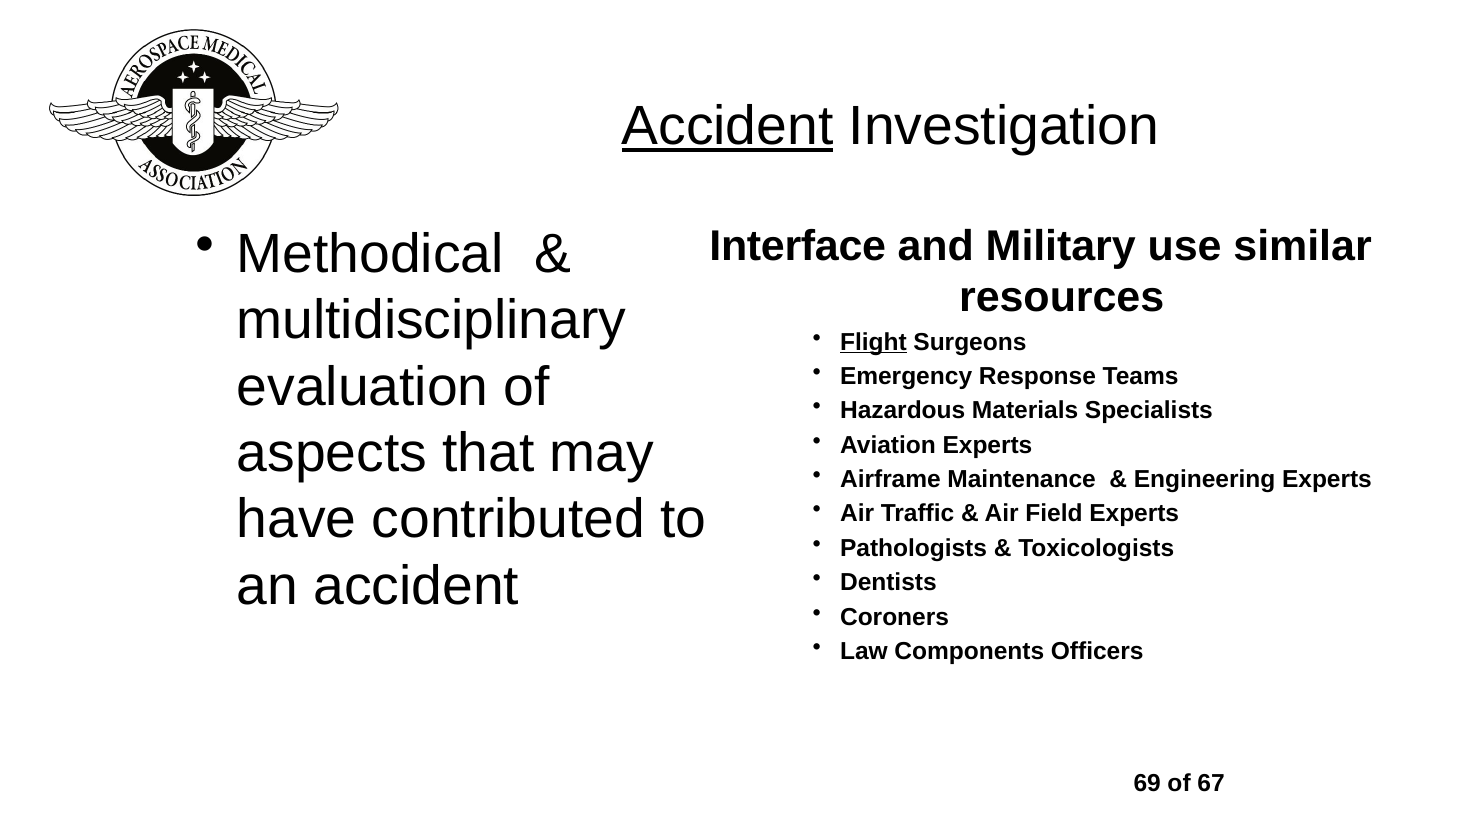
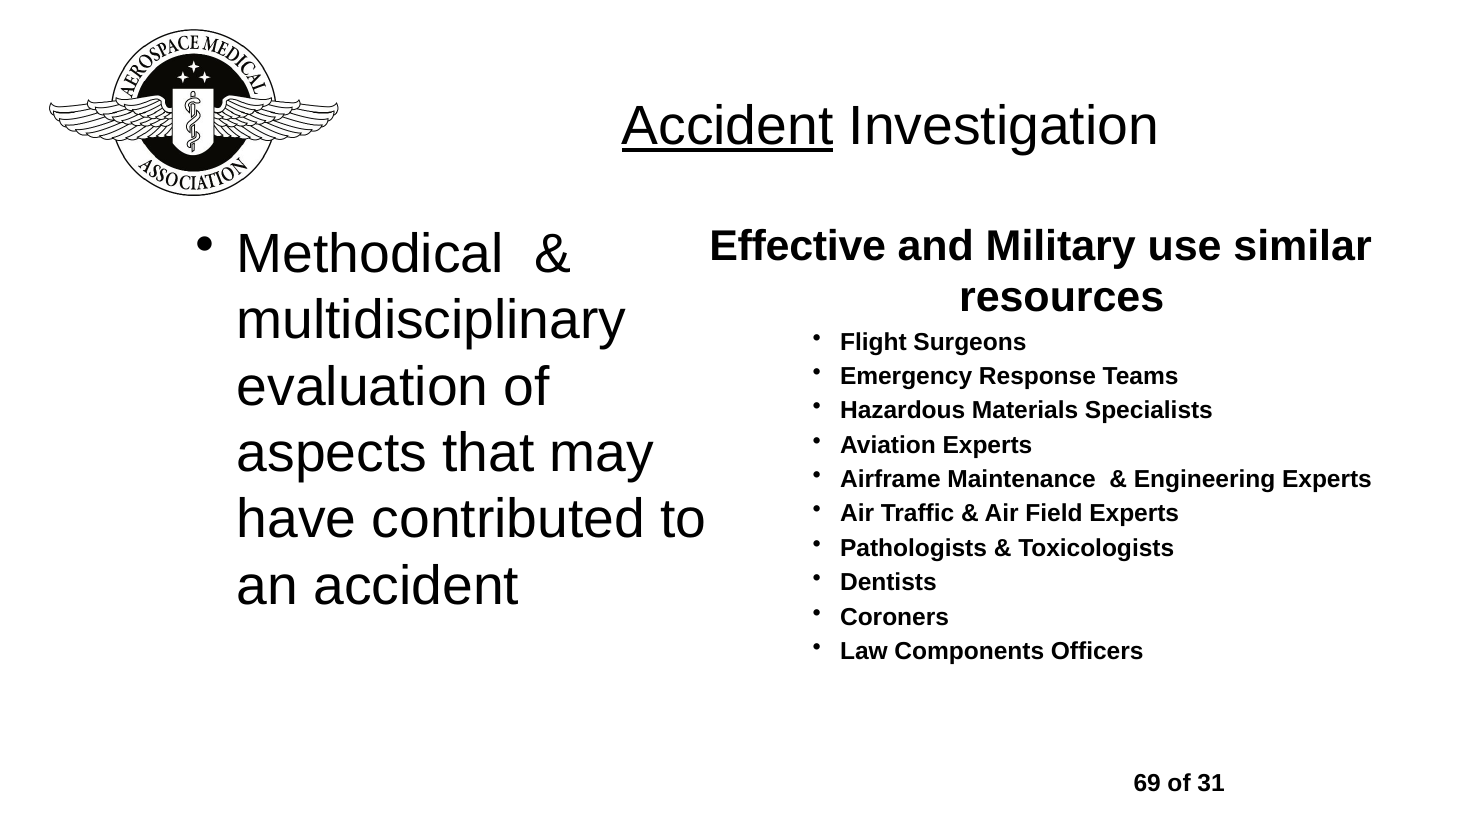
Interface: Interface -> Effective (798, 246)
Flight underline: present -> none (873, 342)
67: 67 -> 31 (1211, 783)
